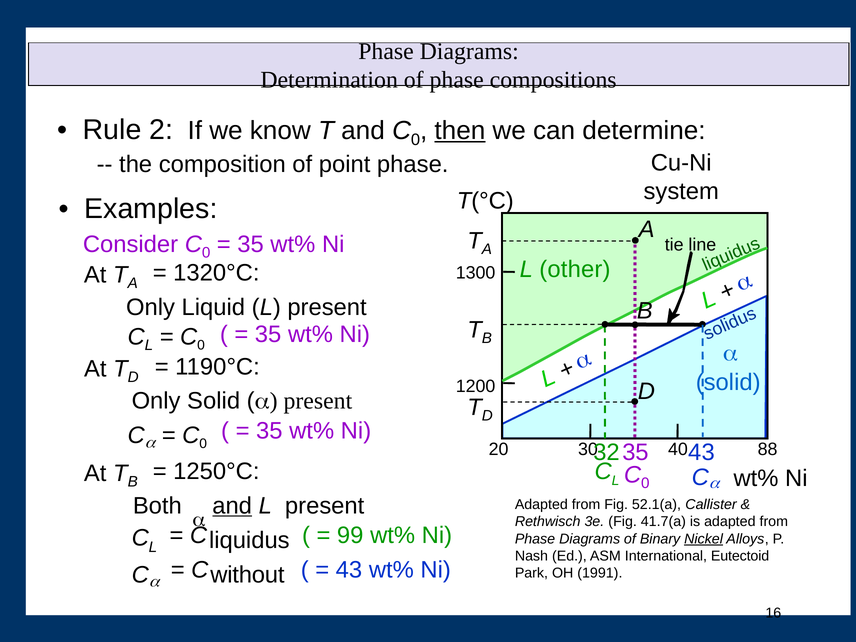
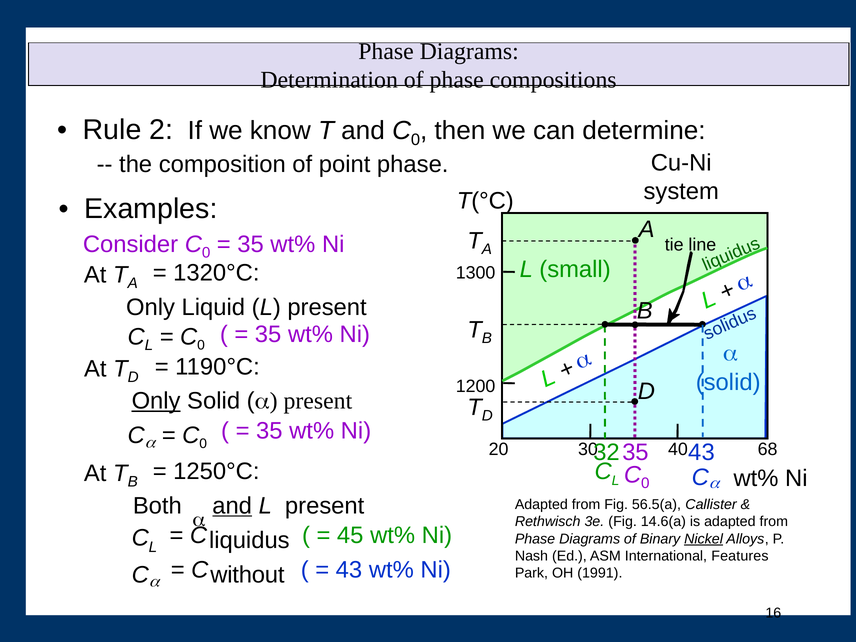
then underline: present -> none (460, 131)
other: other -> small (575, 269)
Only underline: none -> present (156, 401)
88: 88 -> 68 (768, 449)
52.1(a: 52.1(a -> 56.5(a (656, 505)
41.7(a: 41.7(a -> 14.6(a (663, 522)
99: 99 -> 45 (350, 535)
Eutectoid: Eutectoid -> Features (740, 556)
